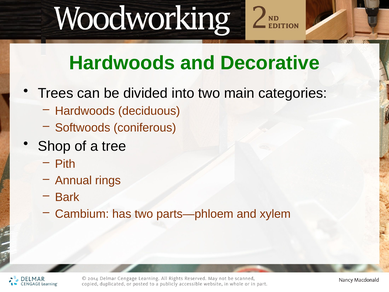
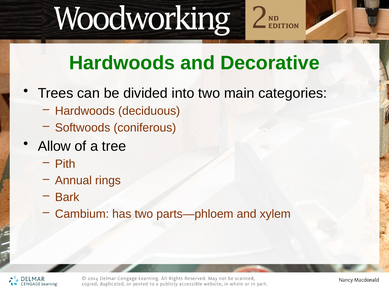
Shop: Shop -> Allow (54, 146)
